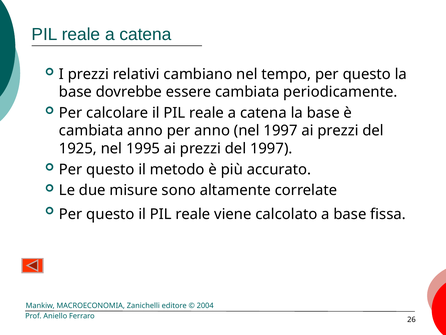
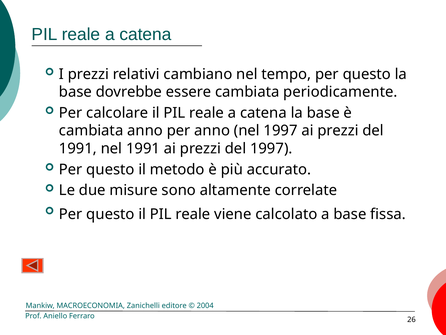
1925: 1925 -> 1991 (78, 148)
nel 1995: 1995 -> 1991 (143, 148)
